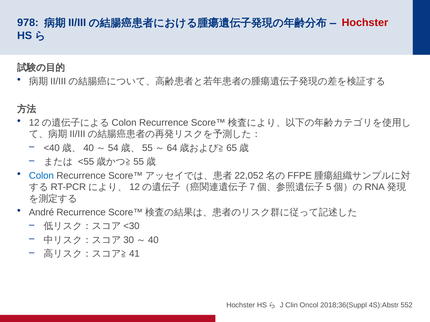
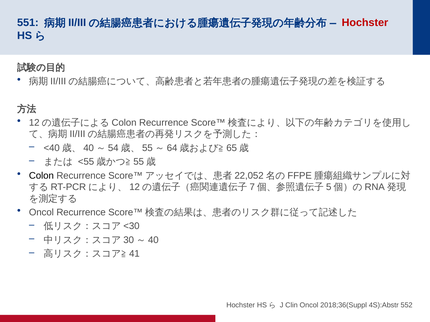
978: 978 -> 551 (28, 23)
Colon colour: blue -> black (41, 176)
André: André -> Oncol (41, 213)
